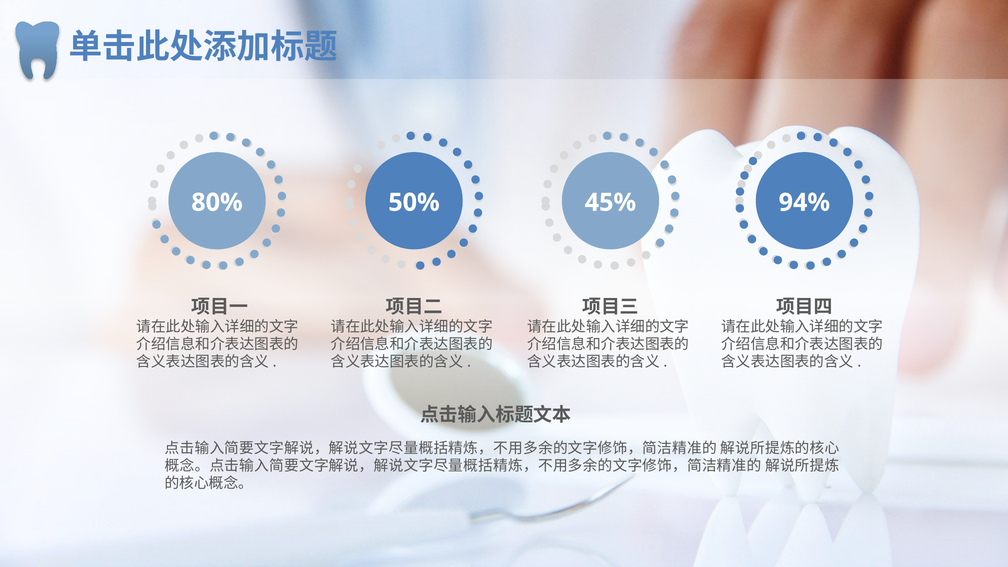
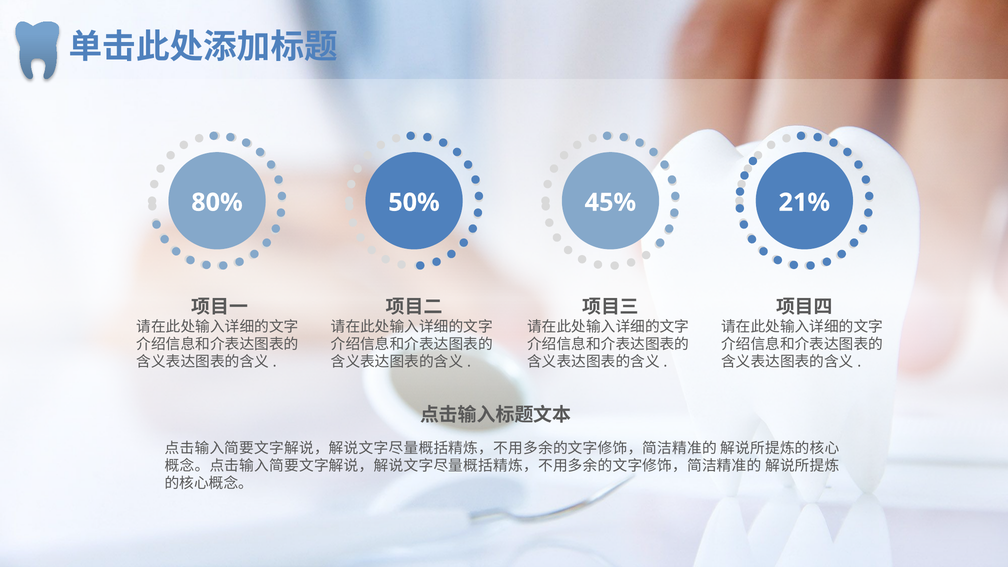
94%: 94% -> 21% (804, 203)
